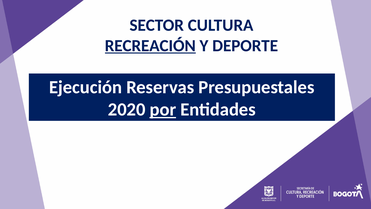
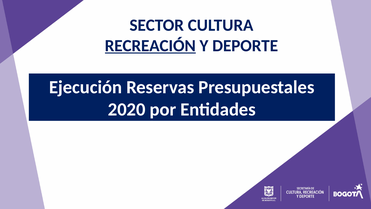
por underline: present -> none (163, 109)
